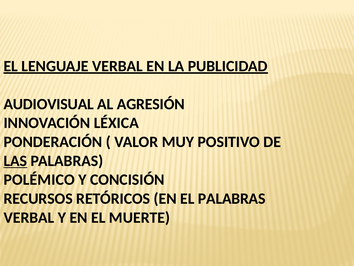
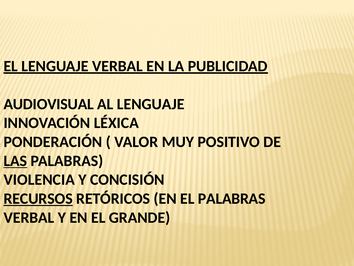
AL AGRESIÓN: AGRESIÓN -> LENGUAJE (151, 104)
POLÉMICO: POLÉMICO -> VIOLENCIA (39, 179)
RECURSOS underline: none -> present (38, 198)
MUERTE: MUERTE -> GRANDE (140, 217)
